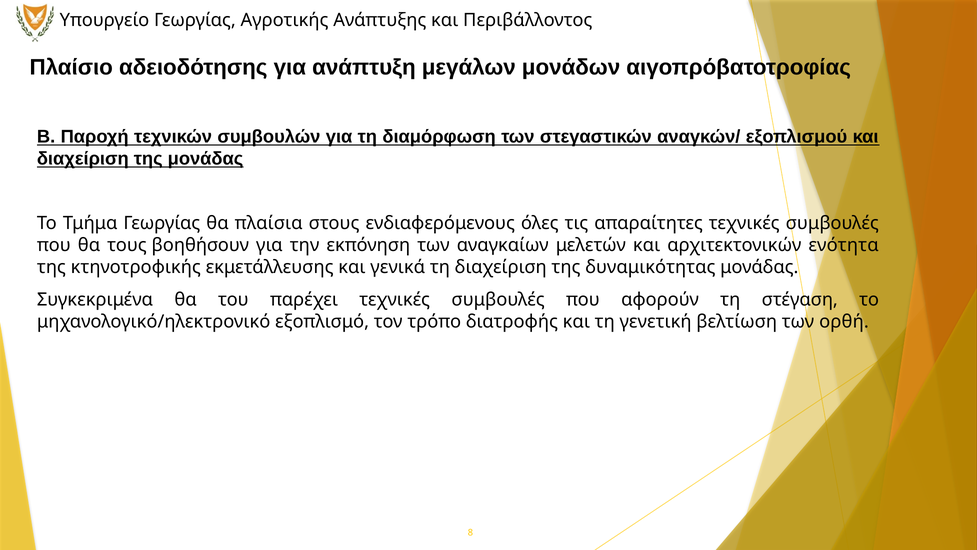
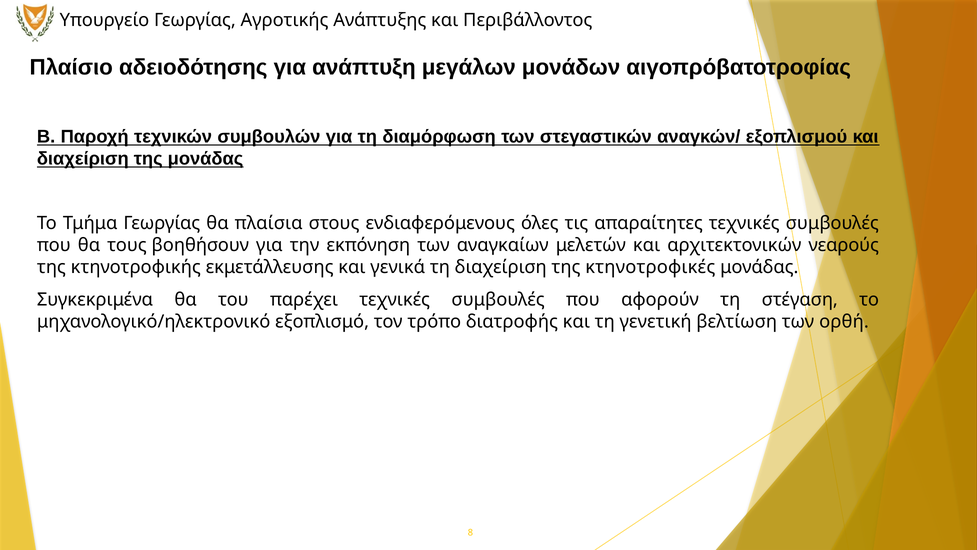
ενότητα: ενότητα -> νεαρούς (844, 245)
δυναμικότητας: δυναμικότητας -> κτηνοτροφικές (650, 267)
